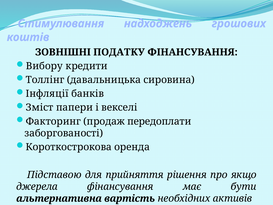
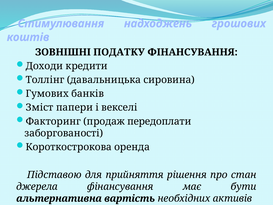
Вибору: Вибору -> Доходи (44, 66)
Інфляції: Інфляції -> Гумових (47, 94)
якщо: якщо -> стан (244, 175)
